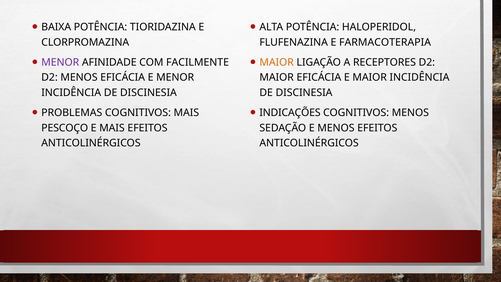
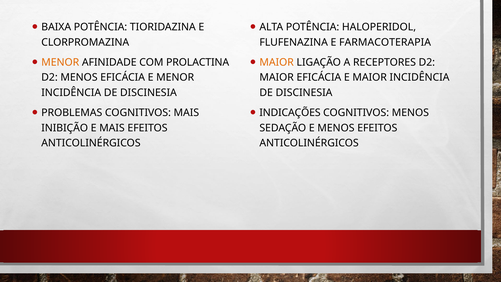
MENOR colour: purple -> orange (60, 62)
FACILMENTE: FACILMENTE -> PROLACTINA (198, 62)
PESCOÇO: PESCOÇO -> INIBIÇÃO (65, 128)
